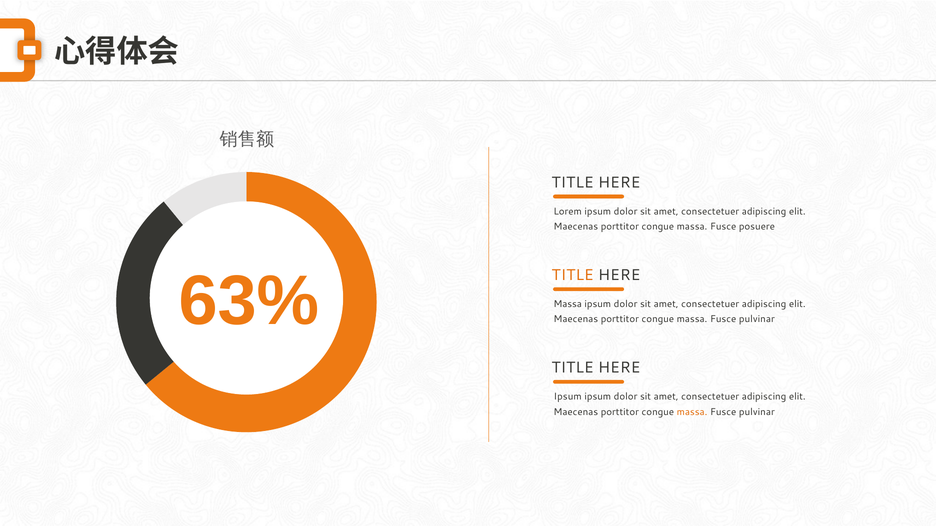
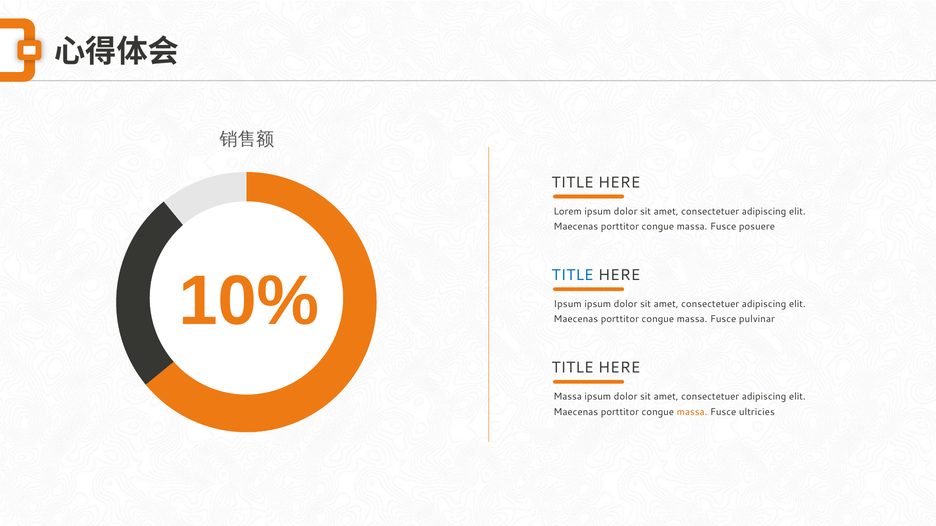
63%: 63% -> 10% (249, 301)
TITLE colour: orange -> blue (573, 275)
Massa: Massa -> Ipsum (568, 304)
Ipsum: Ipsum -> Massa (568, 397)
pulvinar: pulvinar -> ultricies (757, 412)
